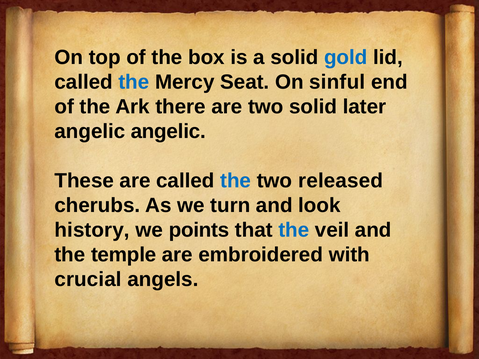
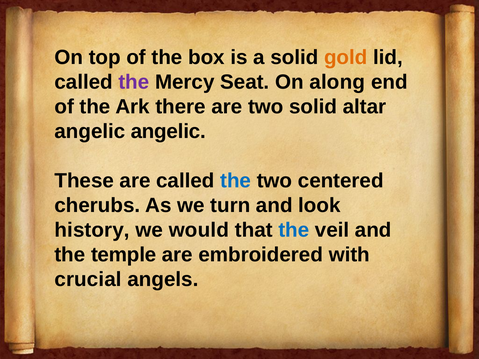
gold colour: blue -> orange (346, 57)
the colour: blue -> purple (134, 82)
sinful: sinful -> along (337, 82)
later: later -> altar (364, 107)
released: released -> centered (341, 181)
points: points -> would (199, 230)
